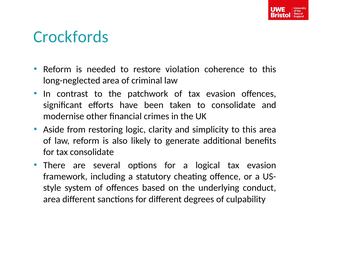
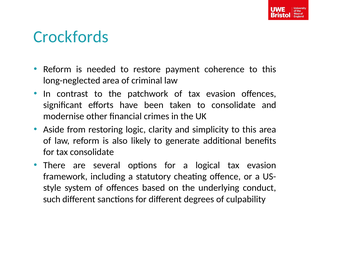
violation: violation -> payment (183, 69)
area: area -> such (52, 199)
